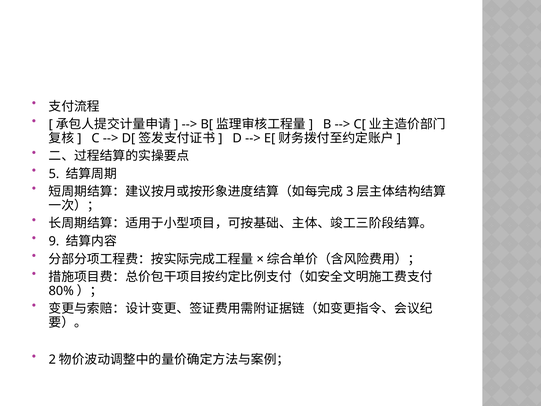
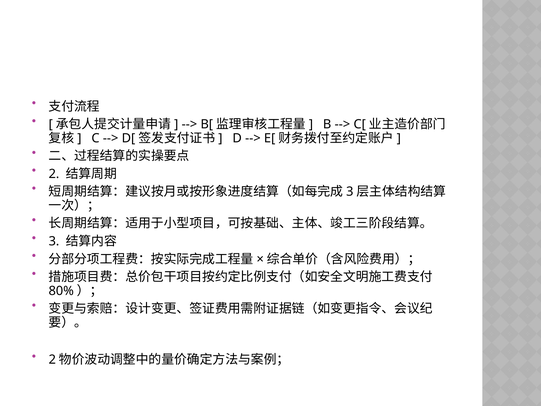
5: 5 -> 2 (54, 174)
9: 9 -> 3 (54, 241)
